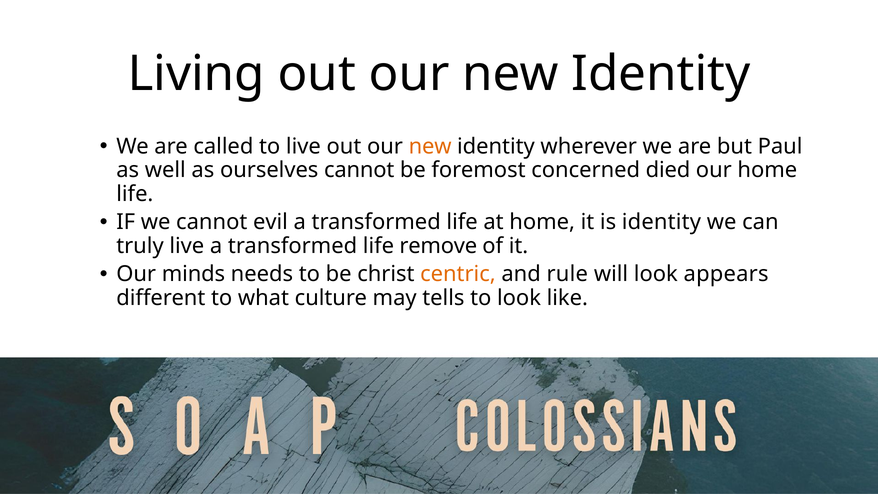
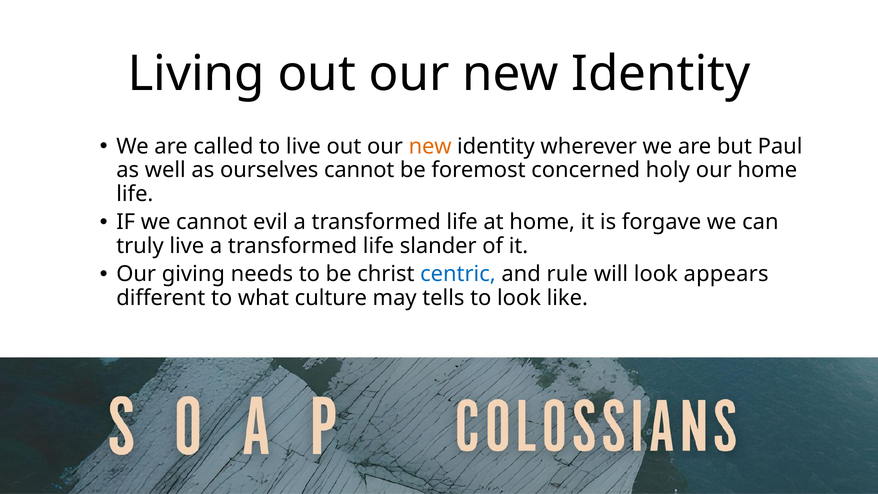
died: died -> holy (668, 170)
is identity: identity -> forgave (662, 222)
remove: remove -> slander (438, 246)
minds: minds -> giving (193, 274)
centric colour: orange -> blue (458, 274)
